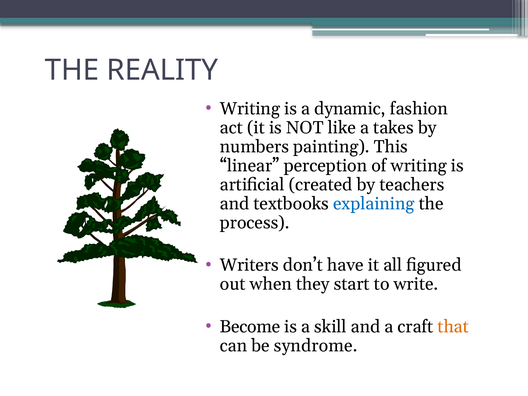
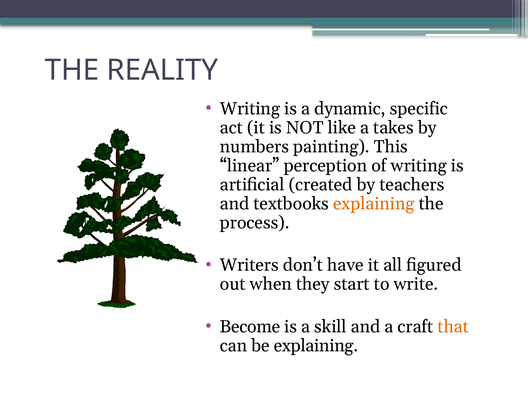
fashion: fashion -> specific (419, 109)
explaining colour: blue -> orange (374, 204)
be syndrome: syndrome -> explaining (316, 346)
